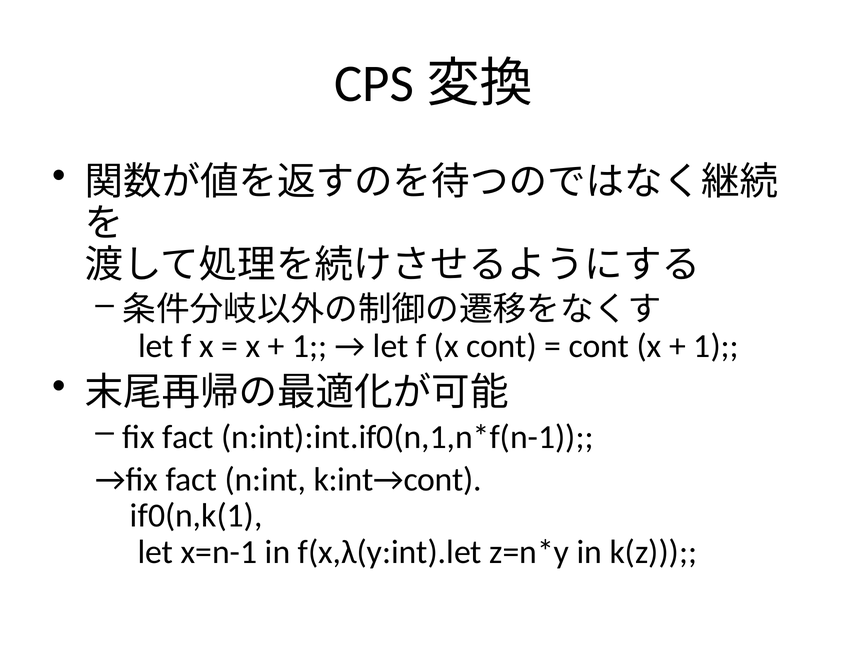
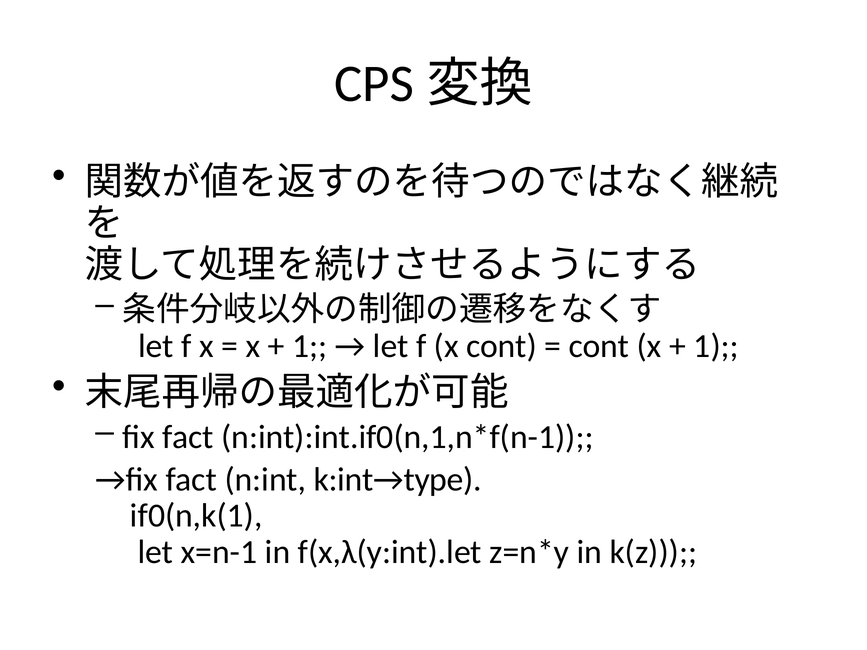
k:int→cont: k:int→cont -> k:int→type (398, 480)
